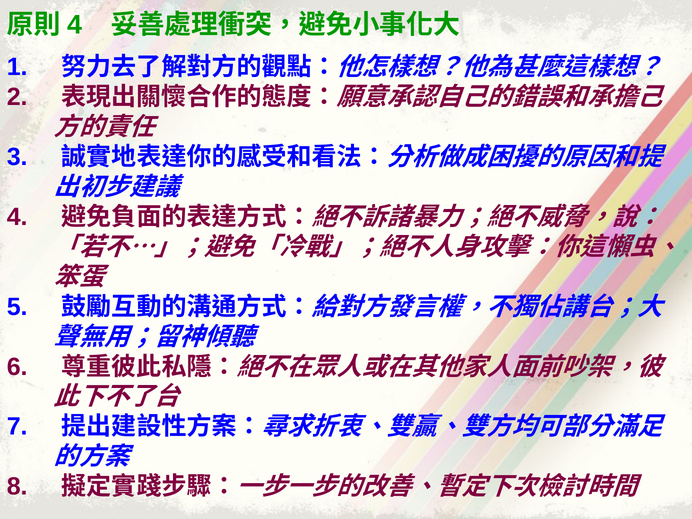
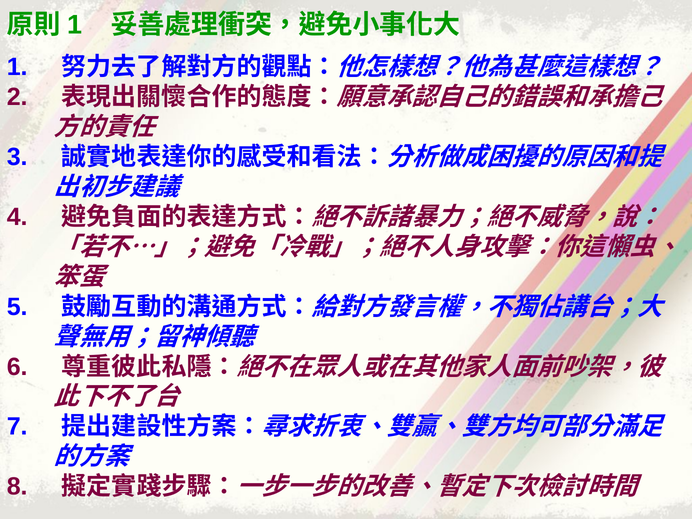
4: 4 -> 1 (75, 25)
